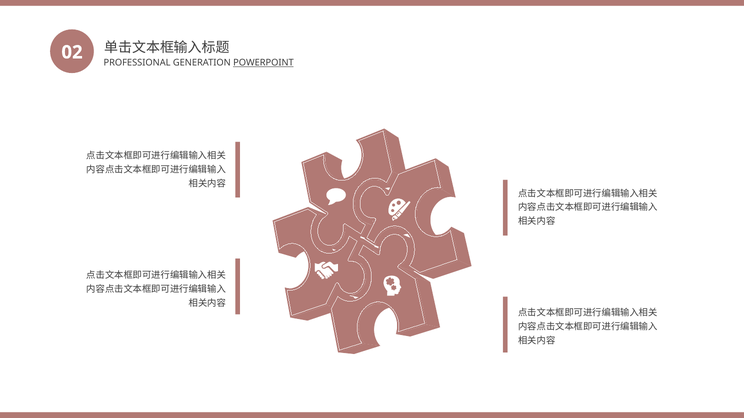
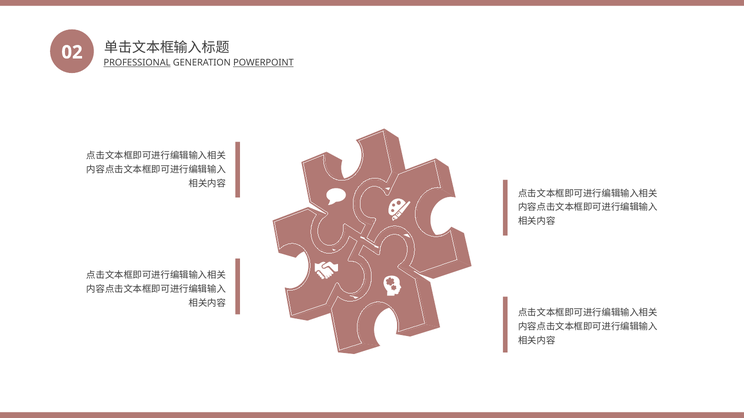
PROFESSIONAL underline: none -> present (137, 63)
